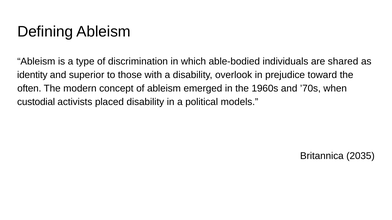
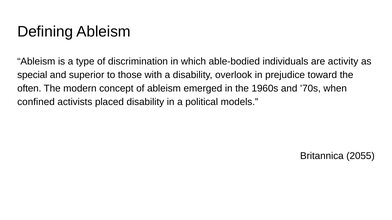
shared: shared -> activity (343, 62)
identity: identity -> special (32, 75)
custodial: custodial -> confined (36, 102)
2035: 2035 -> 2055 (360, 156)
